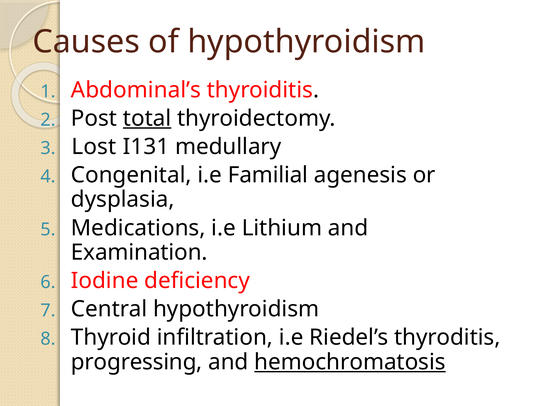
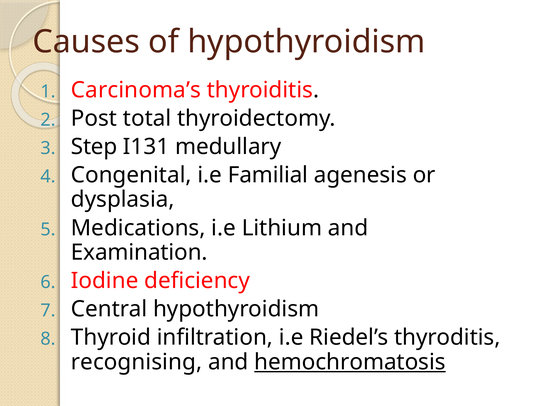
Abdominal’s: Abdominal’s -> Carcinoma’s (136, 90)
total underline: present -> none (147, 118)
Lost: Lost -> Step (94, 147)
progressing: progressing -> recognising (137, 362)
